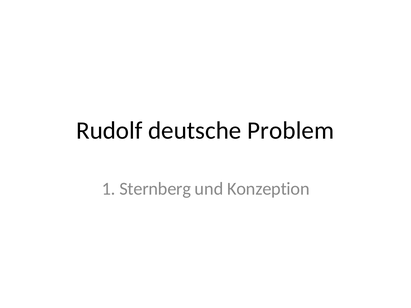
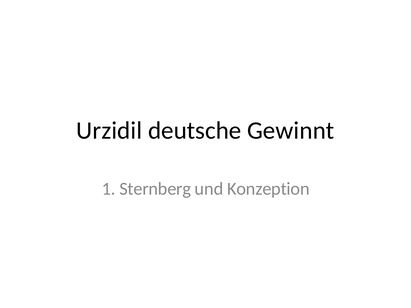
Rudolf: Rudolf -> Urzidil (109, 131)
Problem: Problem -> Gewinnt (291, 131)
